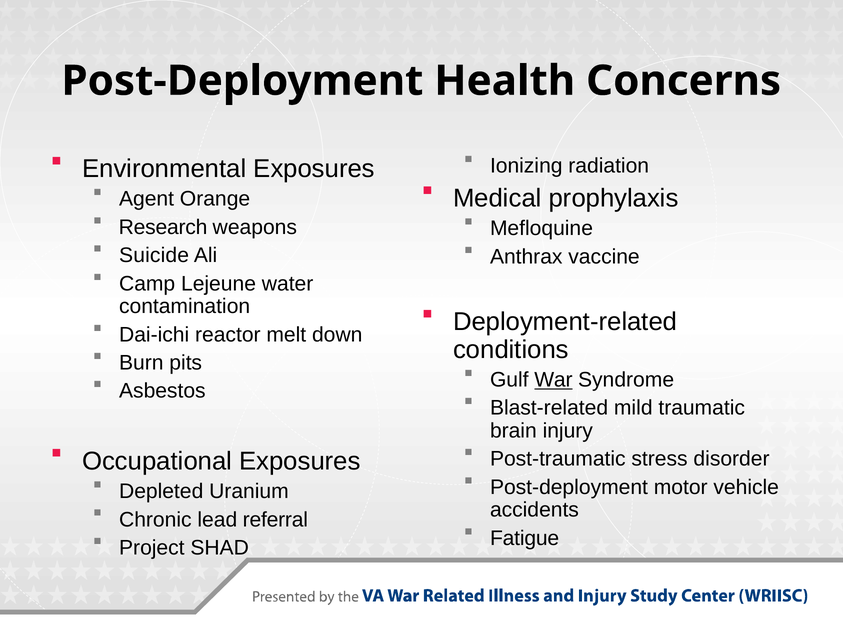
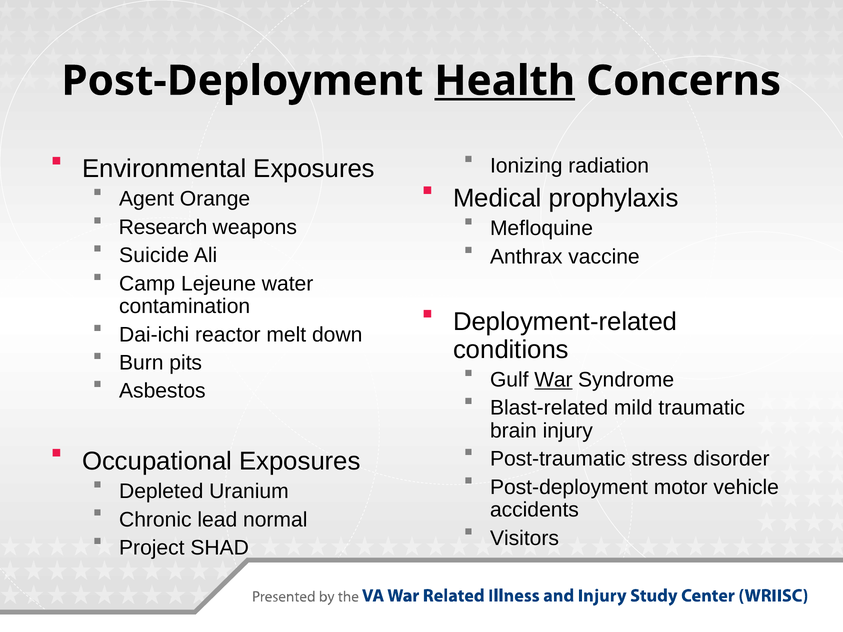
Health underline: none -> present (505, 81)
referral: referral -> normal (275, 520)
Fatigue: Fatigue -> Visitors (525, 538)
